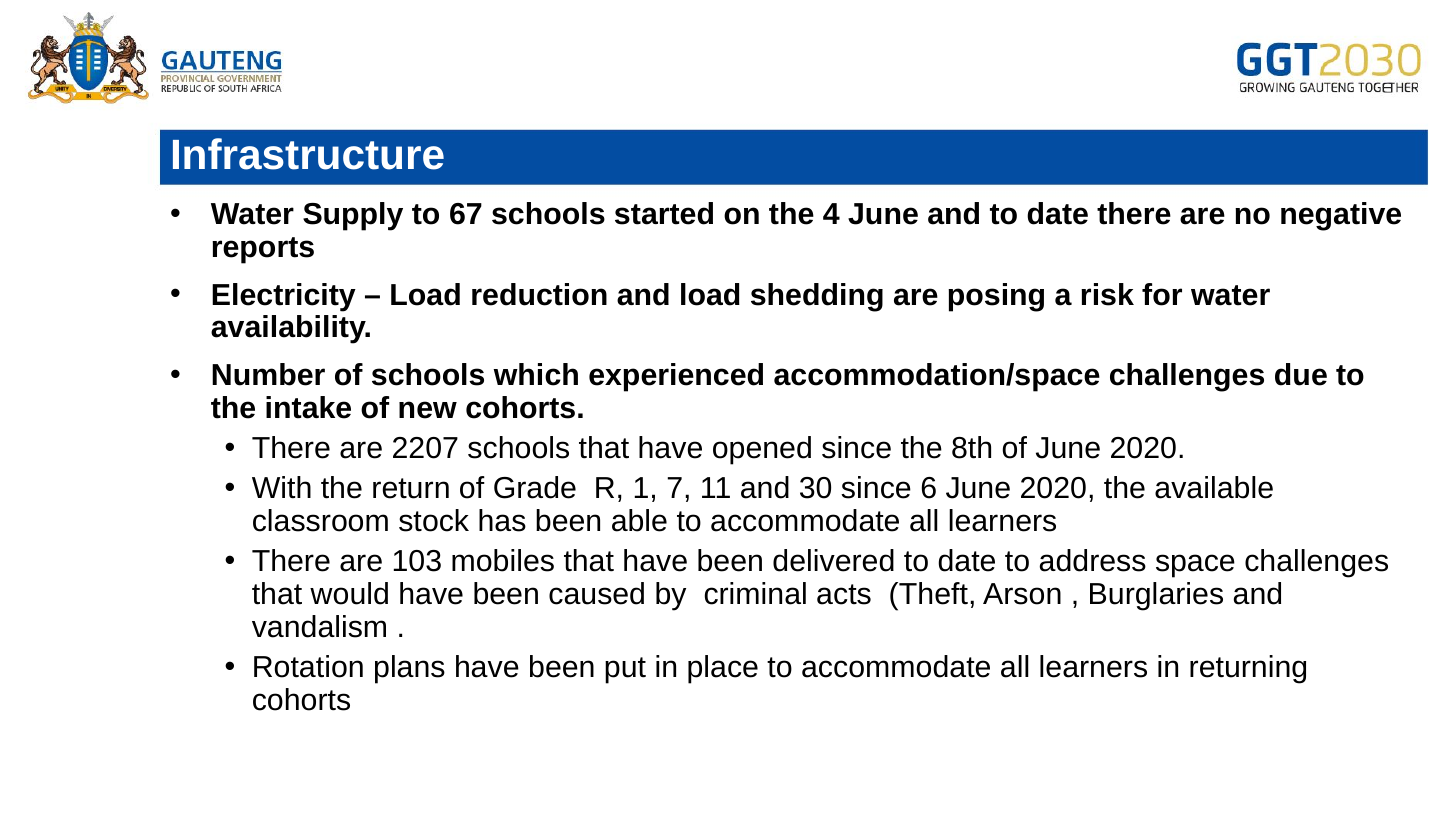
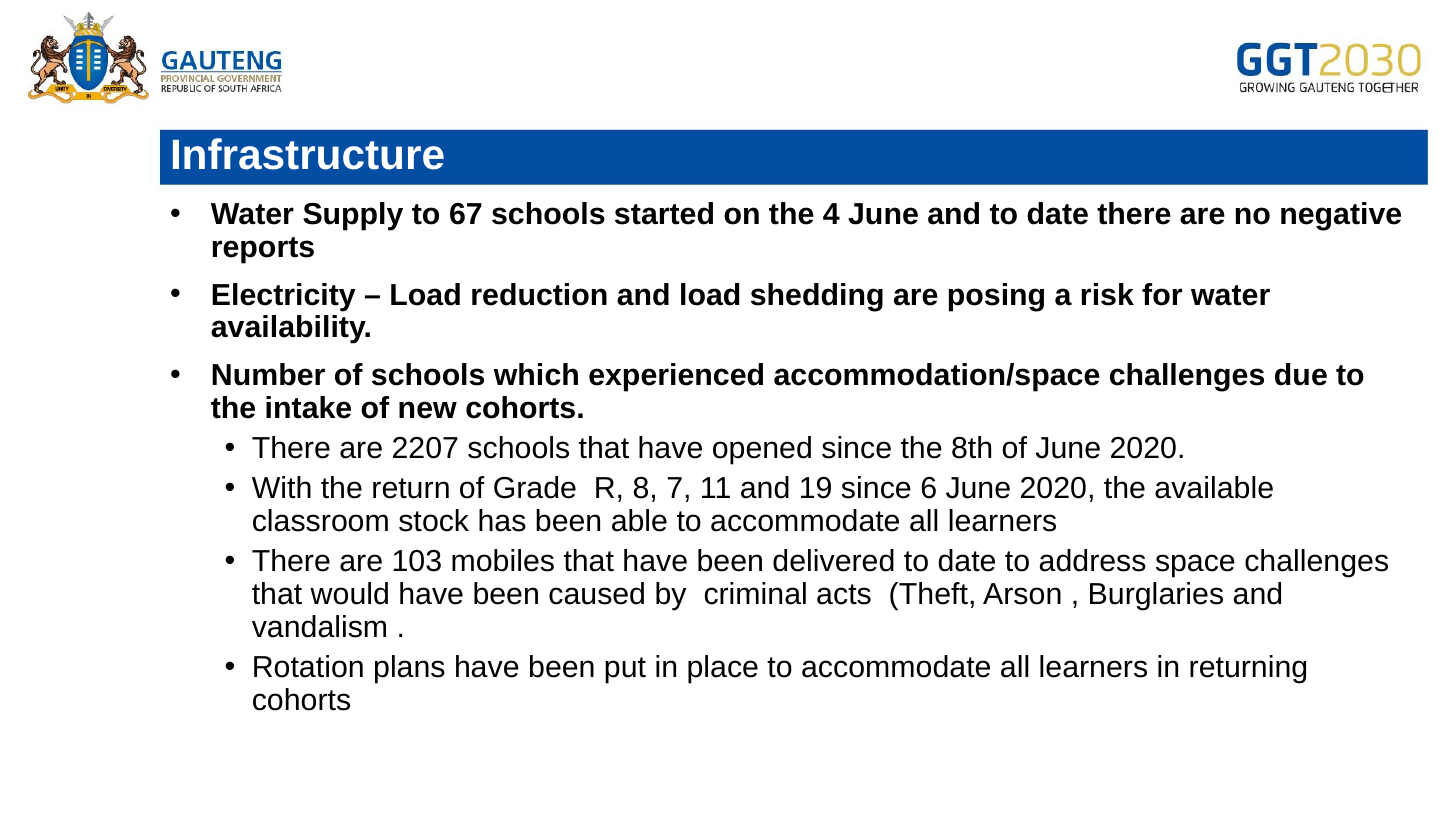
1: 1 -> 8 (645, 489)
30: 30 -> 19 (816, 489)
